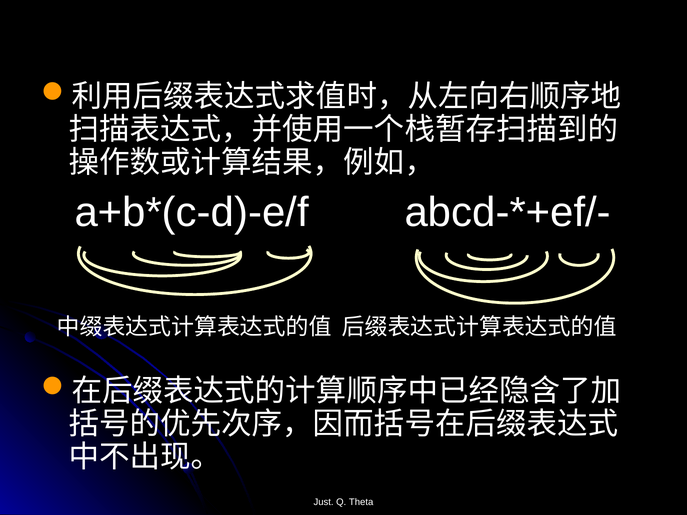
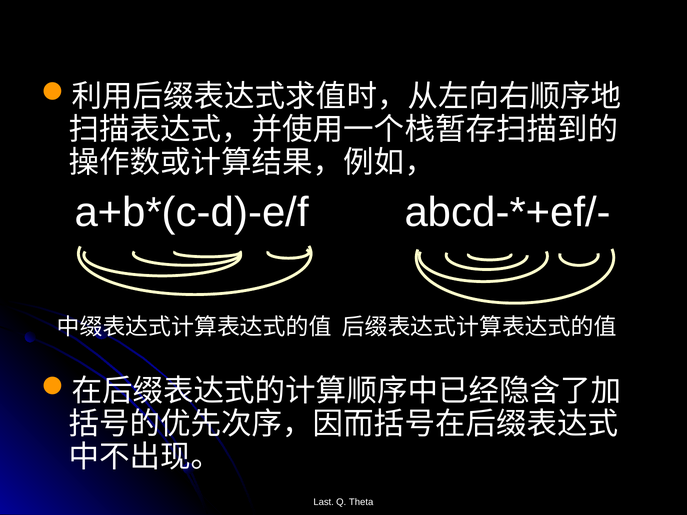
Just: Just -> Last (324, 502)
